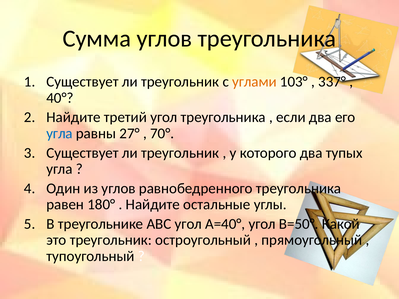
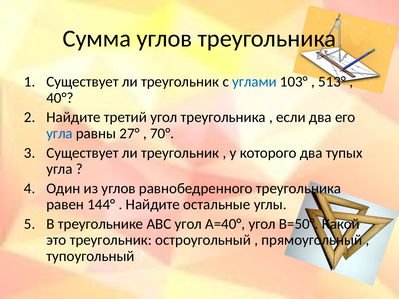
углами colour: orange -> blue (254, 82)
337°: 337° -> 513° (332, 82)
180°: 180° -> 144° (101, 205)
